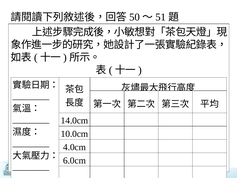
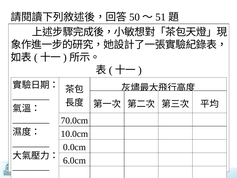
14.0cm: 14.0cm -> 70.0cm (74, 120)
4.0cm: 4.0cm -> 0.0cm (74, 147)
